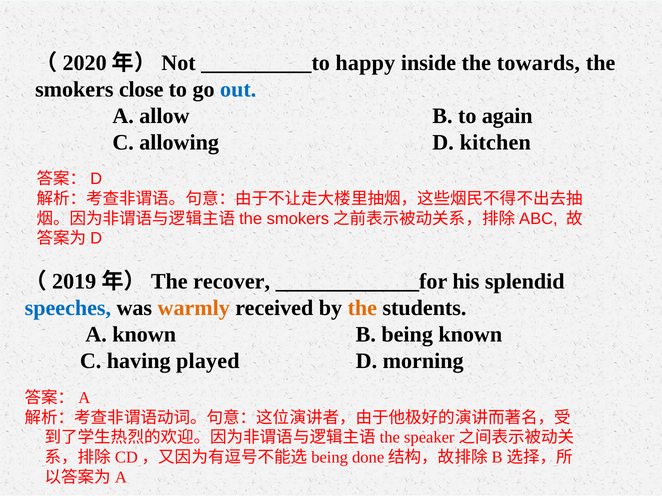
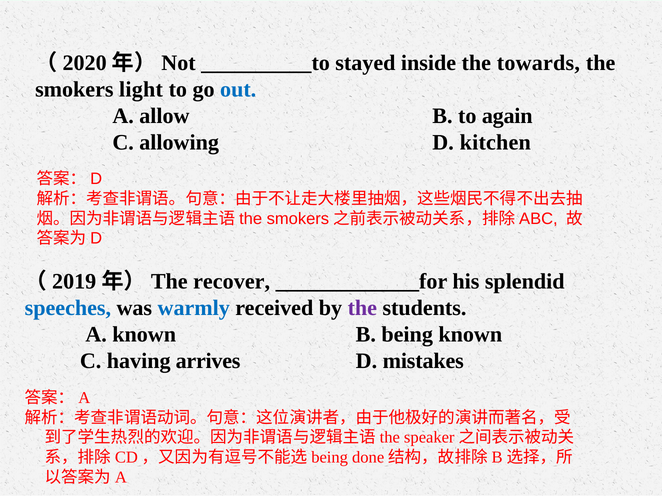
happy: happy -> stayed (365, 63)
close: close -> light (141, 89)
warmly colour: orange -> blue (194, 308)
the colour: orange -> purple (362, 308)
played: played -> arrives (208, 361)
morning: morning -> mistakes (423, 361)
